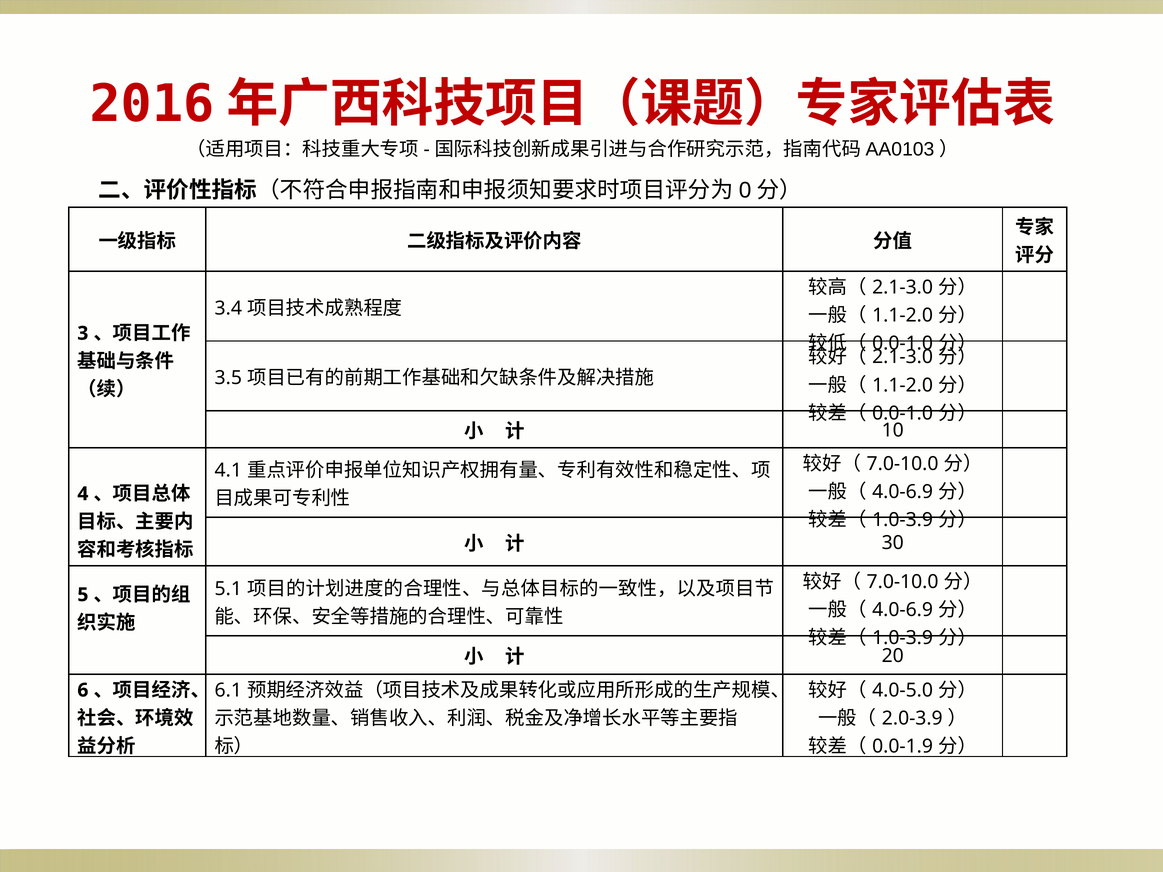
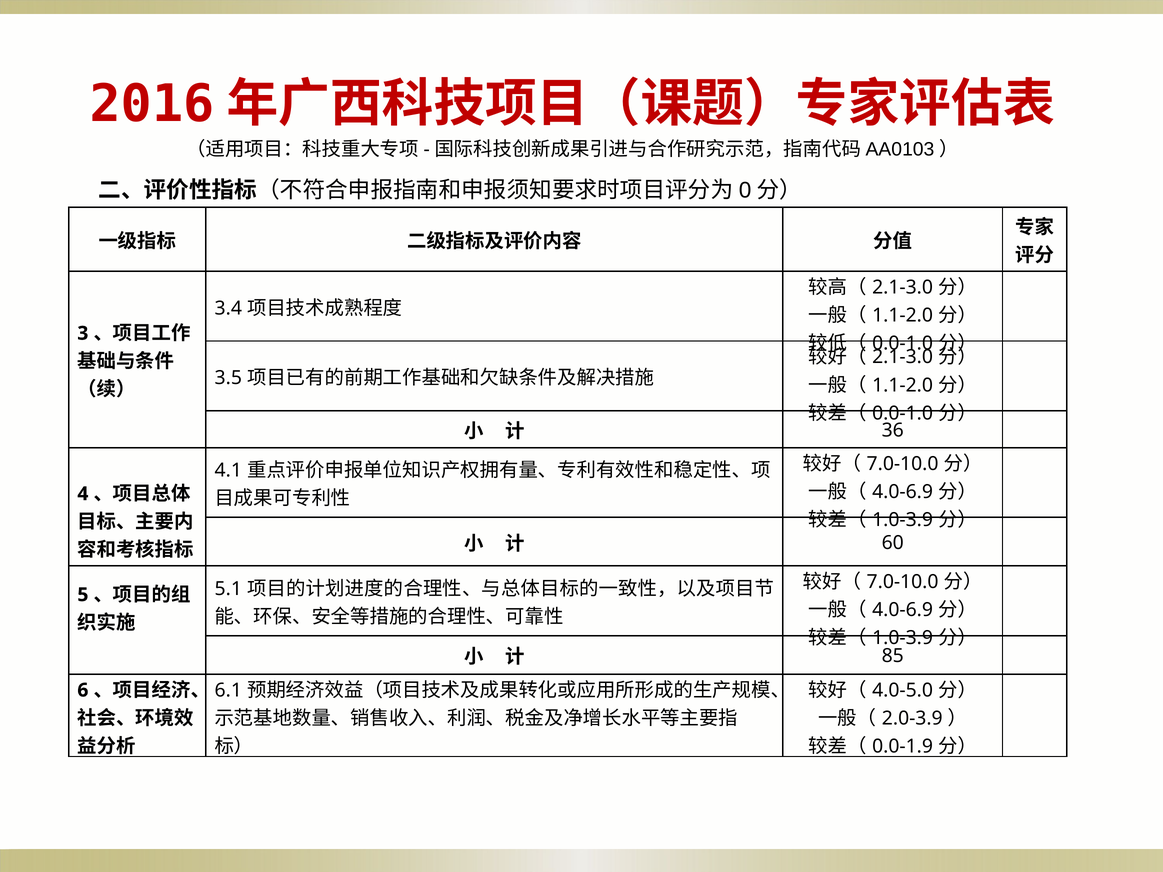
10: 10 -> 36 (893, 431)
30: 30 -> 60 (893, 543)
20: 20 -> 85 (893, 656)
